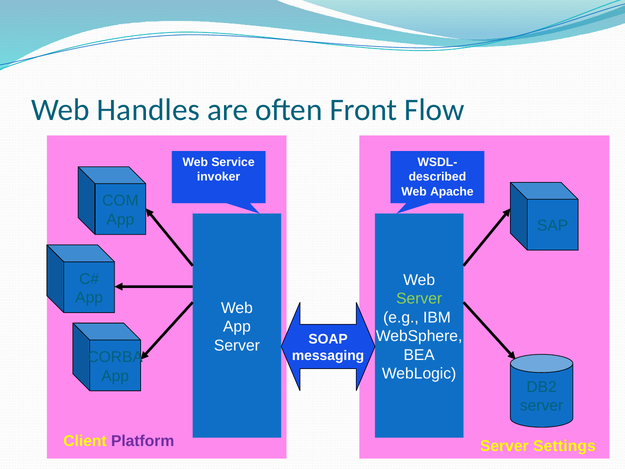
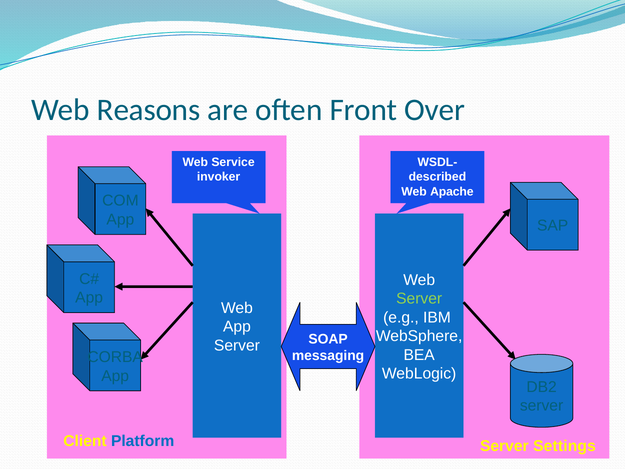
Handles: Handles -> Reasons (149, 110)
Flow: Flow -> Over (435, 110)
Platform colour: purple -> blue (143, 441)
